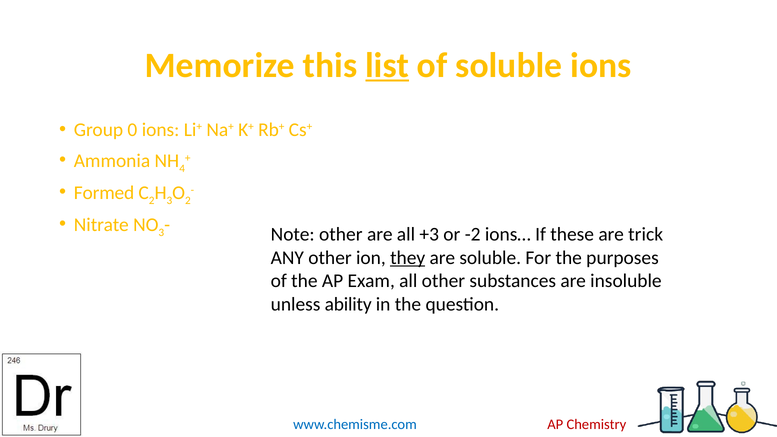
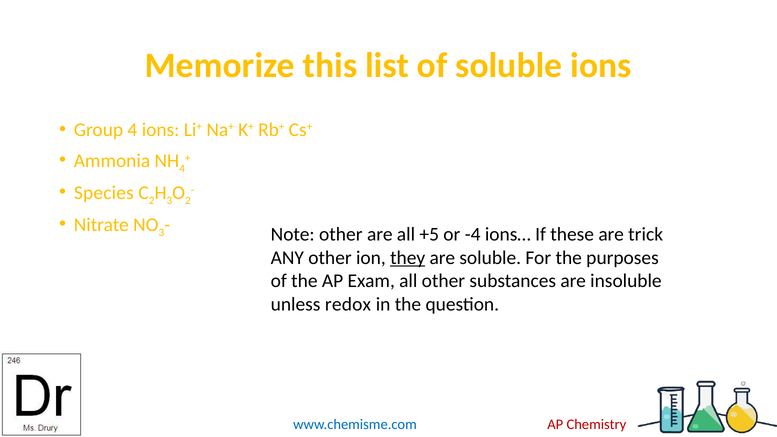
list underline: present -> none (387, 65)
Group 0: 0 -> 4 (132, 130)
Formed: Formed -> Species (104, 193)
+3: +3 -> +5 (429, 234)
-2: -2 -> -4 (473, 234)
ability: ability -> redox (348, 304)
